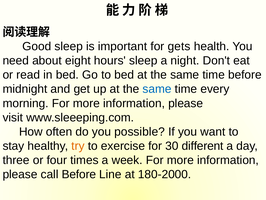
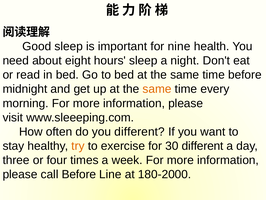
gets: gets -> nine (179, 46)
same colour: blue -> orange (157, 89)
you possible: possible -> different (140, 131)
